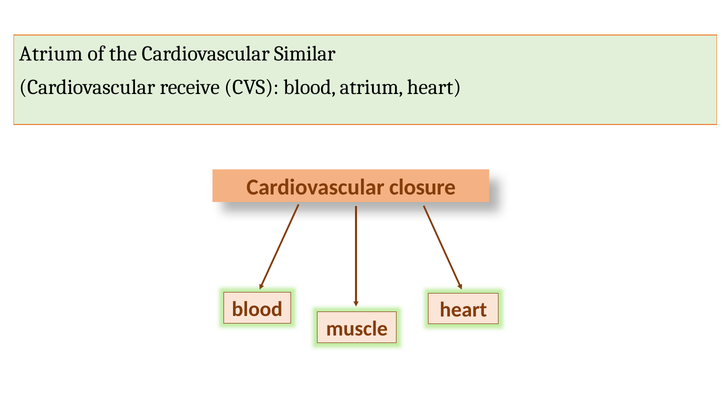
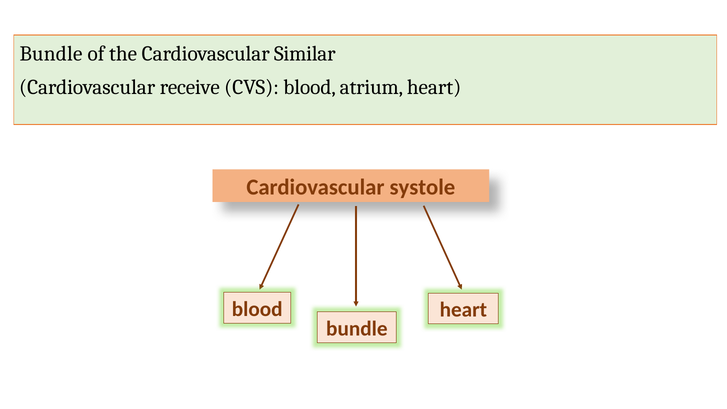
Atrium: Atrium -> Bundle (51, 54)
closure: closure -> systole (422, 187)
muscle: muscle -> bundle (357, 329)
